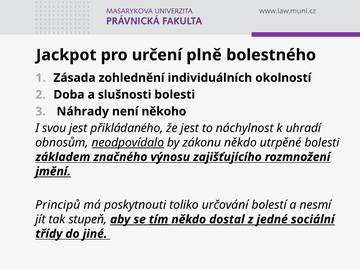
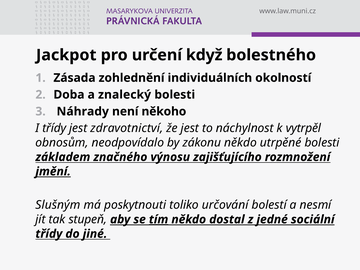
plně: plně -> když (204, 55)
slušnosti: slušnosti -> znalecký (125, 95)
I svou: svou -> třídy (54, 128)
přikládaného: přikládaného -> zdravotnictví (127, 128)
uhradí: uhradí -> vytrpěl (303, 128)
neodpovídalo underline: present -> none (128, 143)
Principů: Principů -> Slušným (58, 205)
